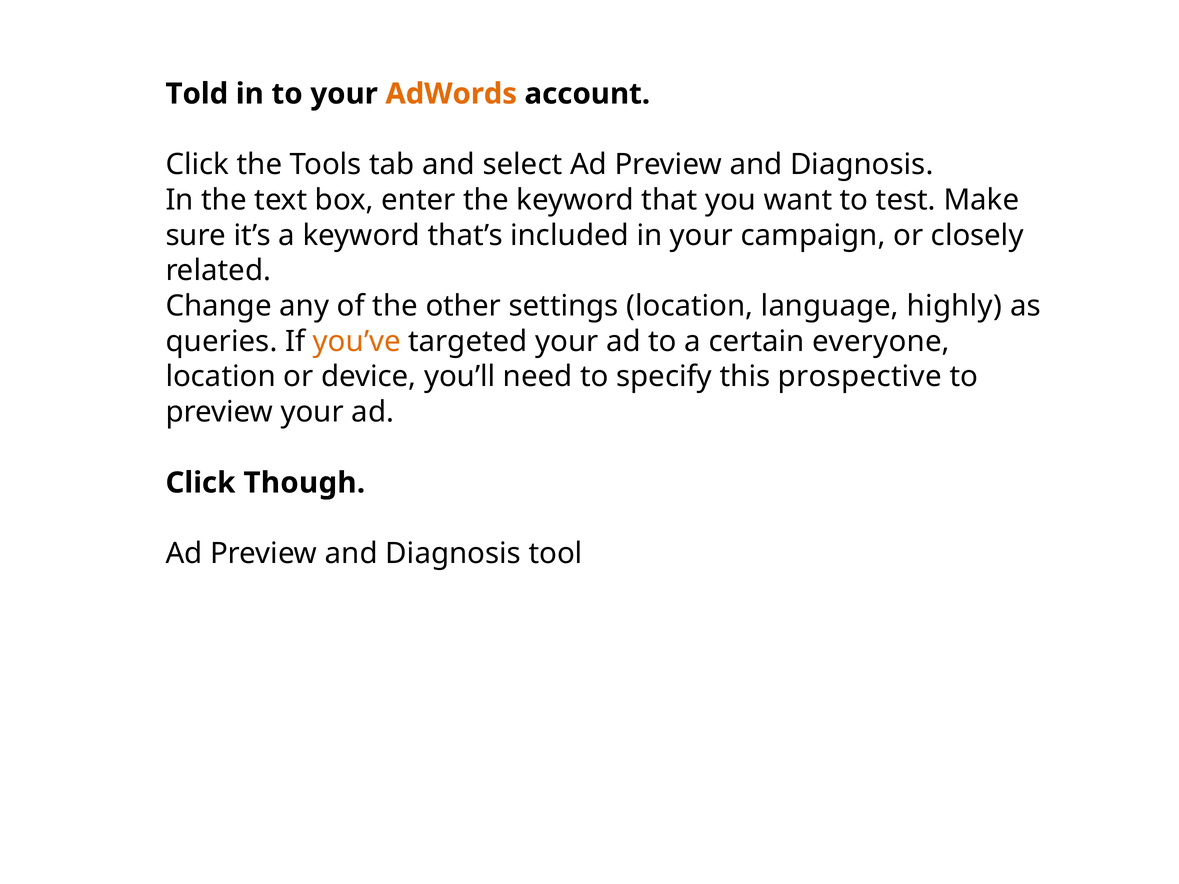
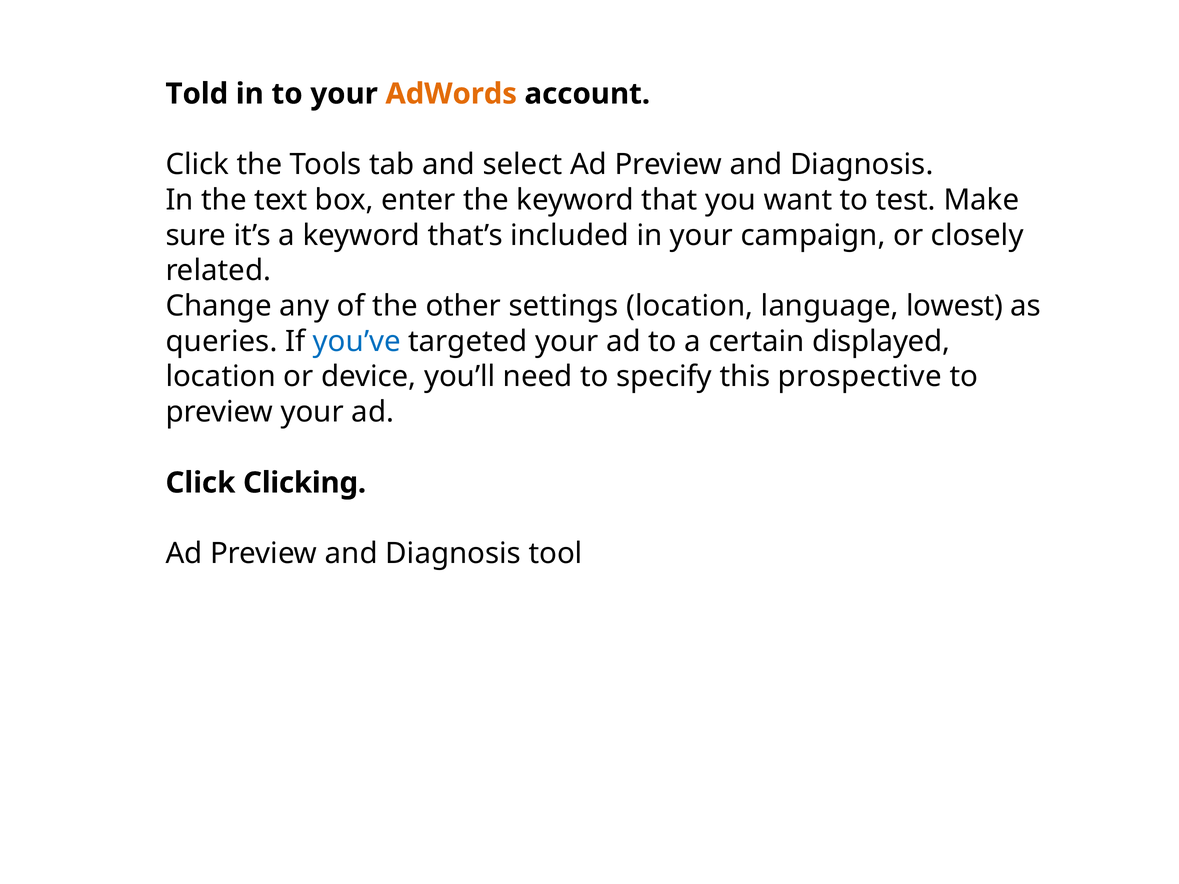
highly: highly -> lowest (955, 306)
you’ve colour: orange -> blue (357, 341)
everyone: everyone -> displayed (881, 341)
Though: Though -> Clicking (305, 483)
